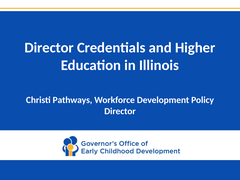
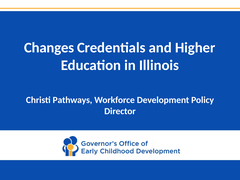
Director: Director -> Changes (49, 48)
